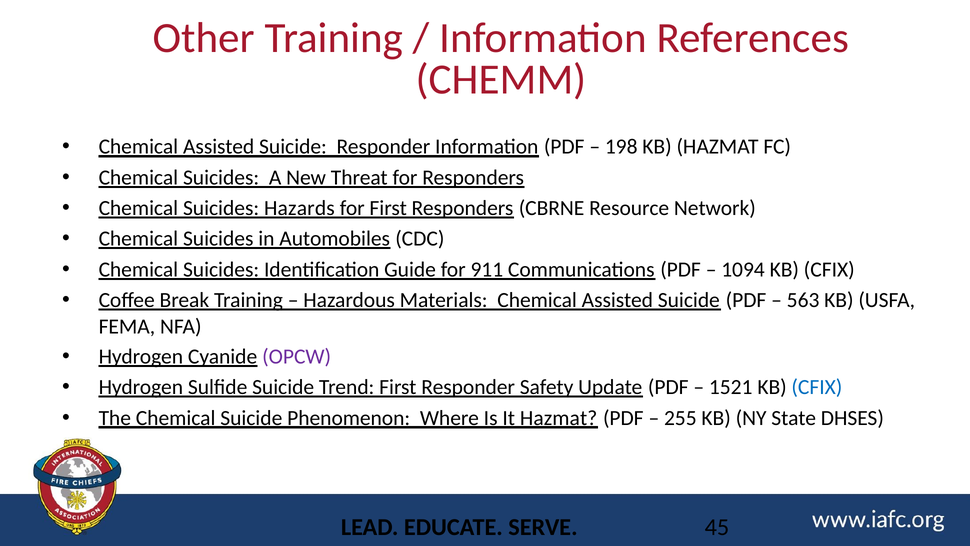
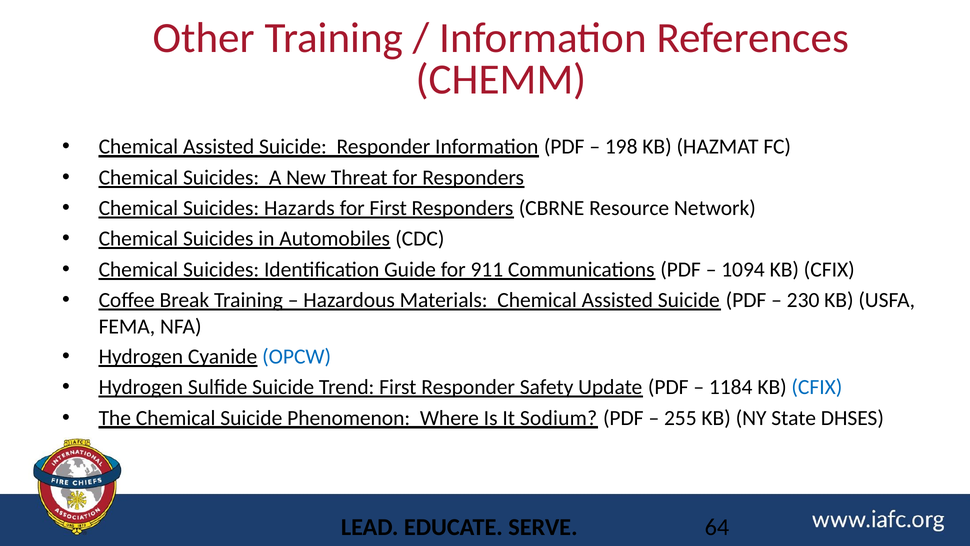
563: 563 -> 230 (803, 300)
OPCW colour: purple -> blue (297, 357)
1521: 1521 -> 1184 (731, 387)
It Hazmat: Hazmat -> Sodium (559, 418)
45: 45 -> 64 (717, 527)
